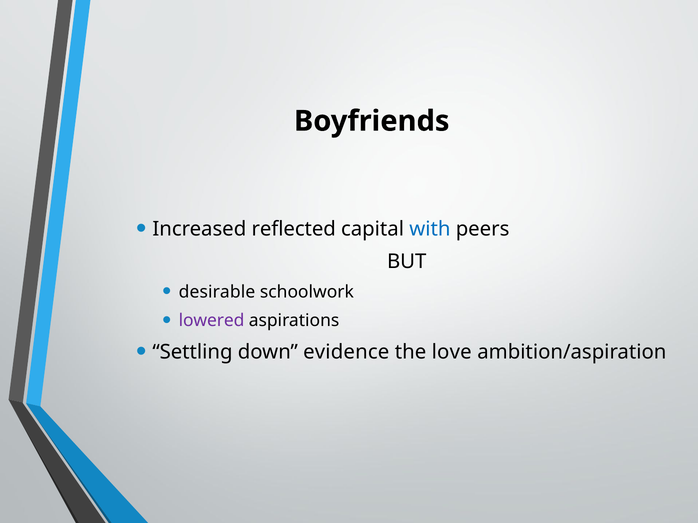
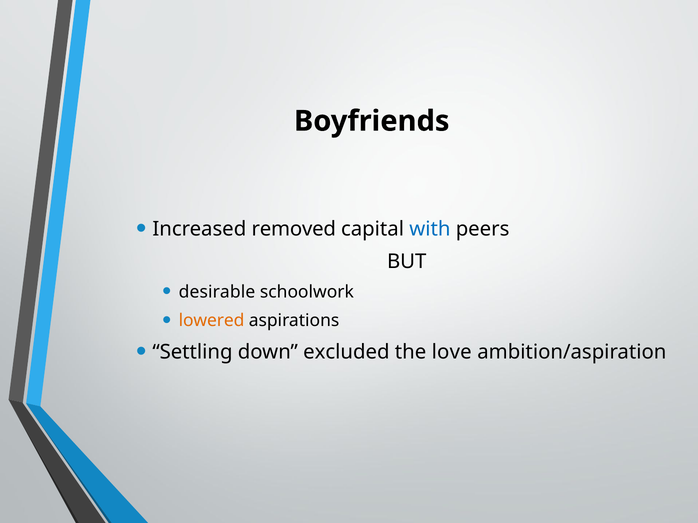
reflected: reflected -> removed (294, 229)
lowered colour: purple -> orange (212, 321)
evidence: evidence -> excluded (346, 352)
